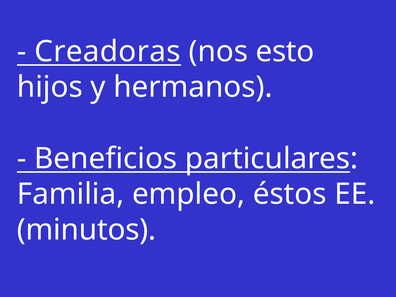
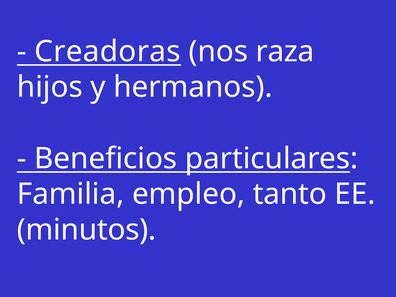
esto: esto -> raza (285, 52)
éstos: éstos -> tanto (290, 194)
